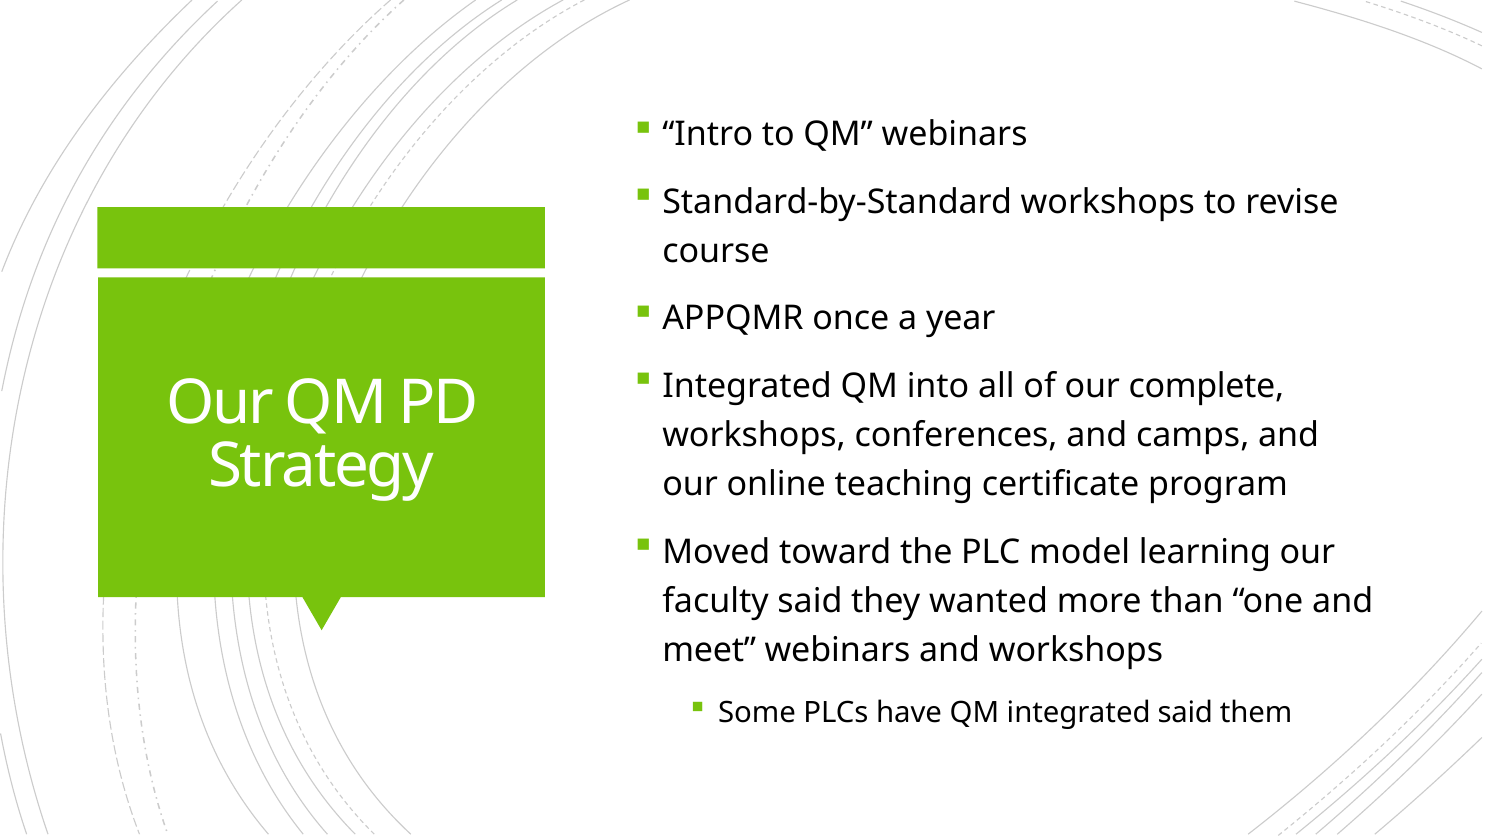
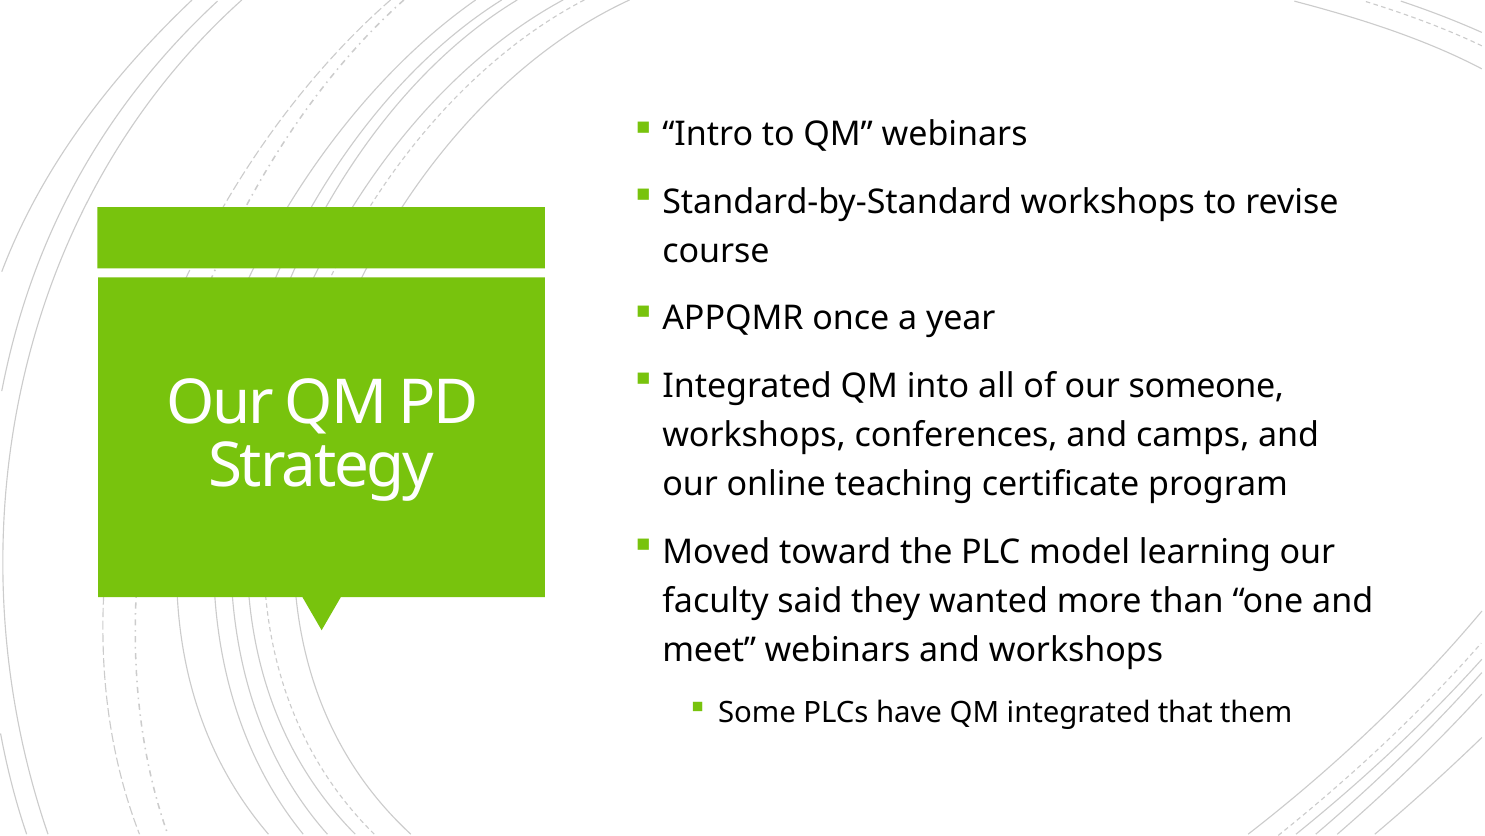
complete: complete -> someone (1206, 386)
integrated said: said -> that (1185, 713)
